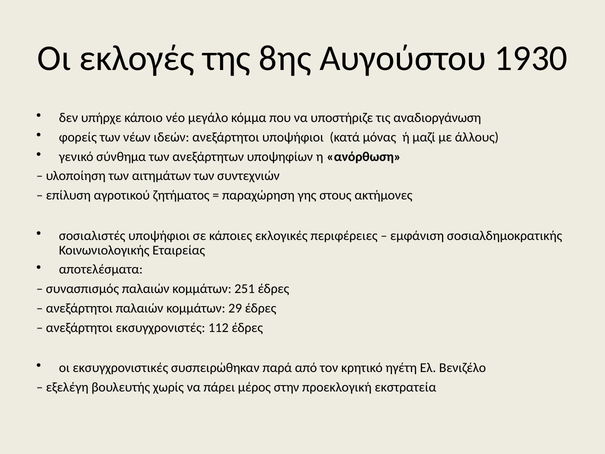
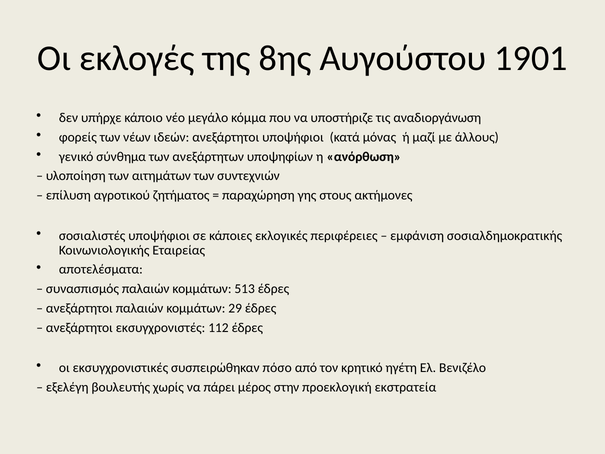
1930: 1930 -> 1901 (531, 59)
251: 251 -> 513 (245, 289)
παρά: παρά -> πόσο (277, 368)
